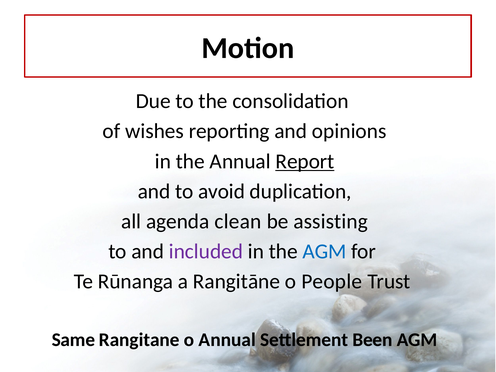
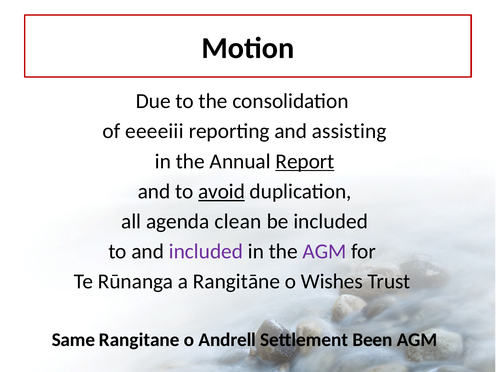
wishes: wishes -> eeeeiii (154, 131)
opinions: opinions -> assisting (349, 131)
avoid underline: none -> present (222, 191)
be assisting: assisting -> included (331, 221)
AGM colour: blue -> purple (324, 251)
People: People -> Wishes (332, 282)
o Annual: Annual -> Andrell (227, 340)
